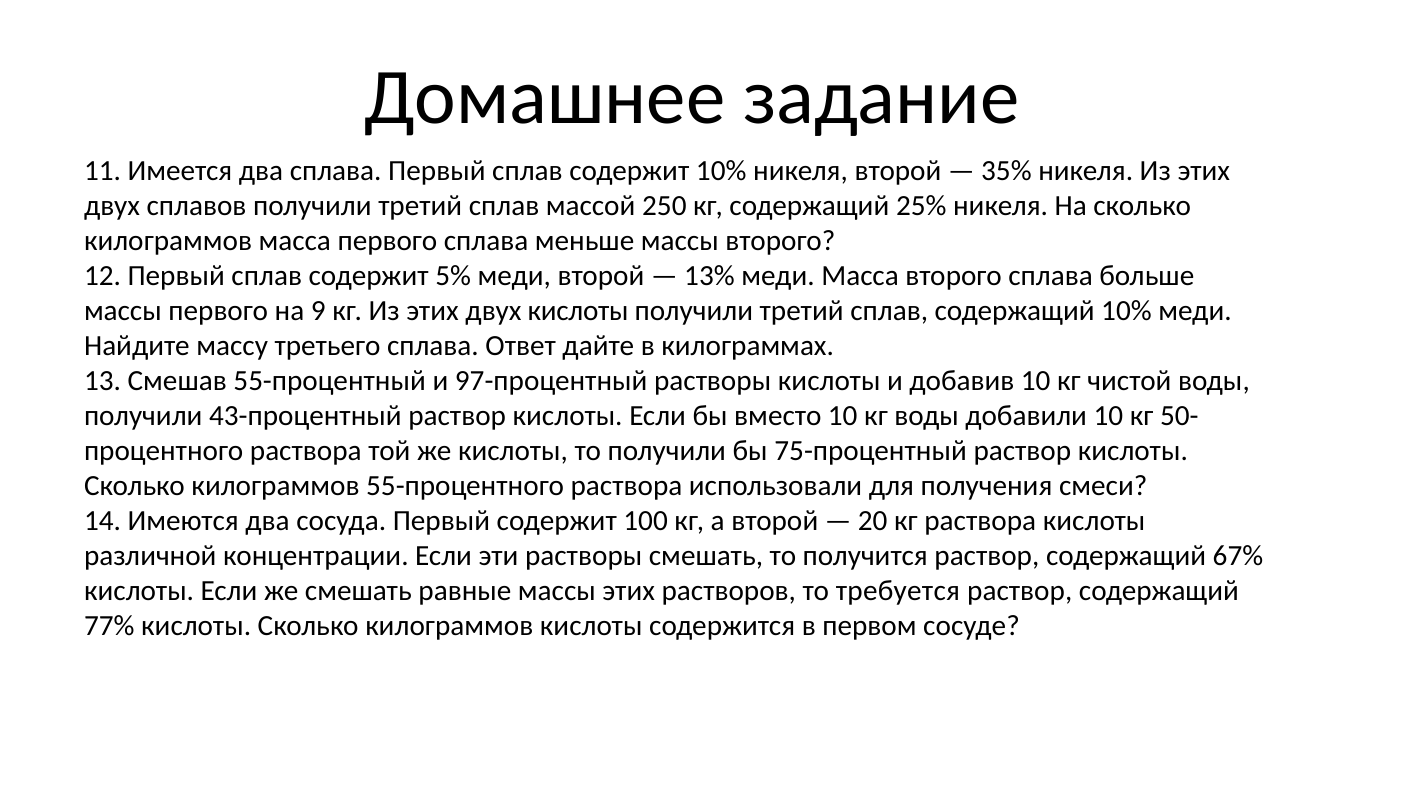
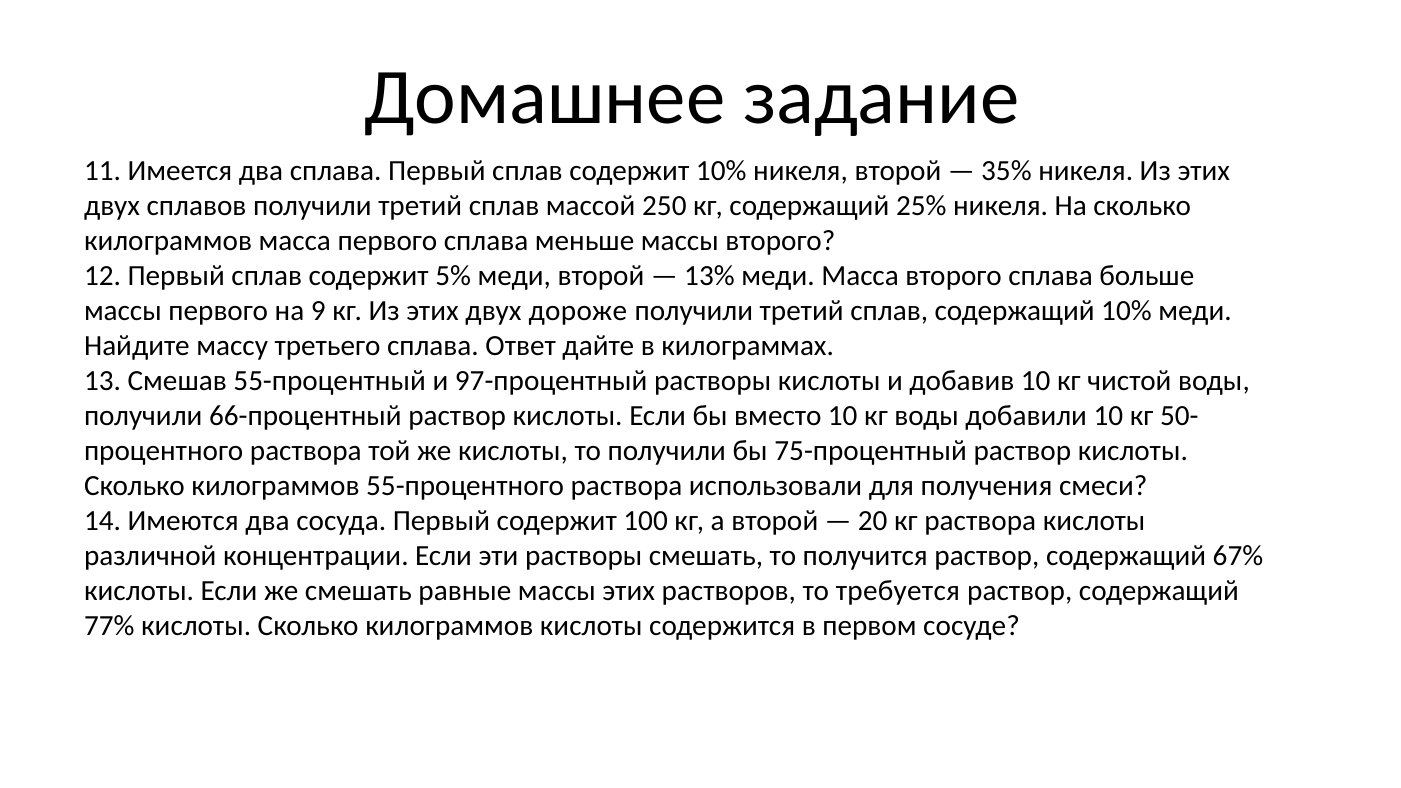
двух кислоты: кислоты -> дороже (578, 311)
43-процентный: 43-процентный -> 66-процентный (305, 416)
